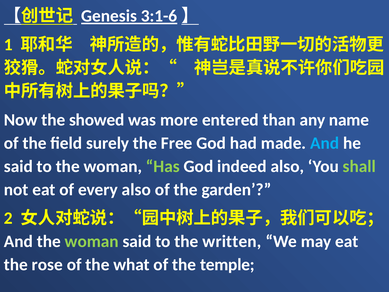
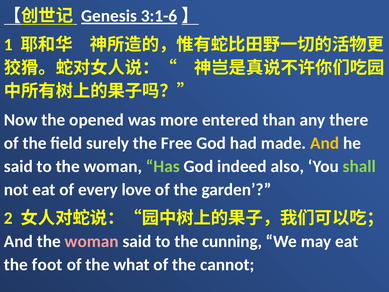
showed: showed -> opened (97, 120)
name: name -> there (349, 120)
And colour: light blue -> yellow (325, 143)
every also: also -> love (136, 189)
woman colour: light green -> pink (92, 241)
written: written -> cunning (232, 241)
rose: rose -> foot (47, 265)
temple: temple -> cannot (227, 265)
